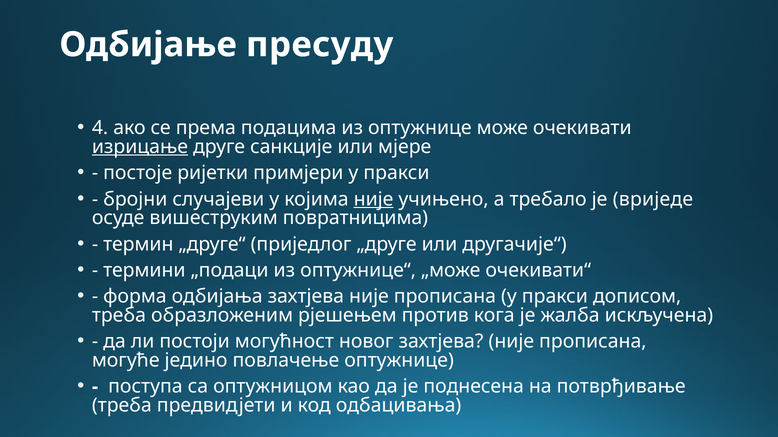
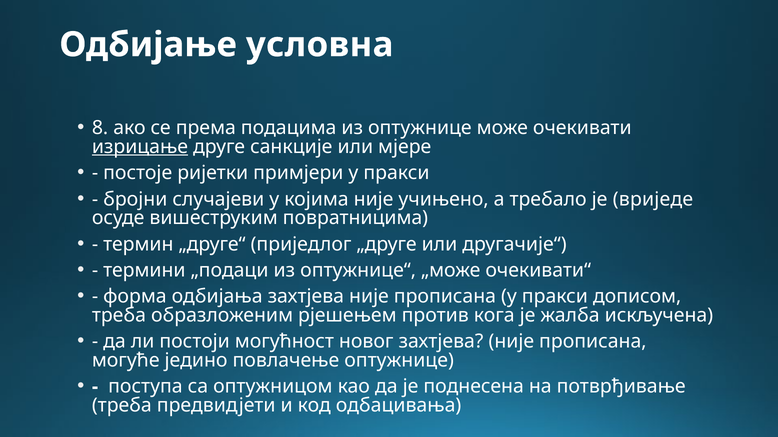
пресуду: пресуду -> условна (320, 45)
4: 4 -> 8 (100, 128)
није underline: present -> none (374, 199)
